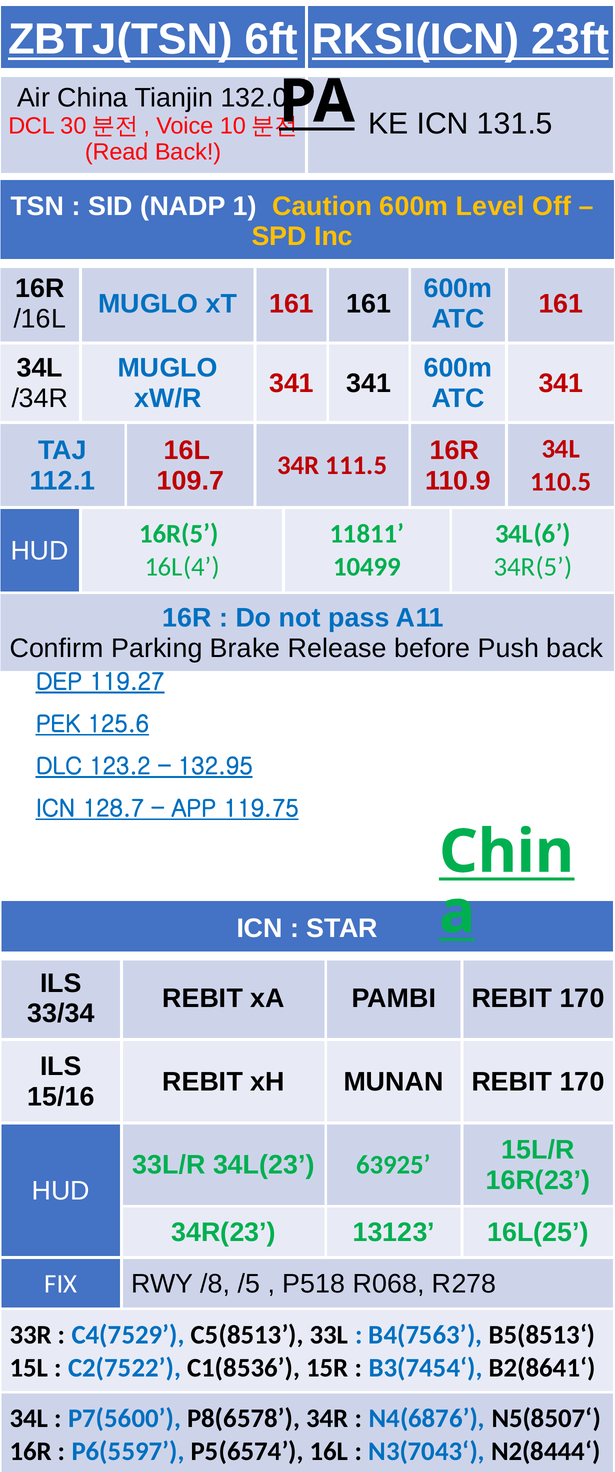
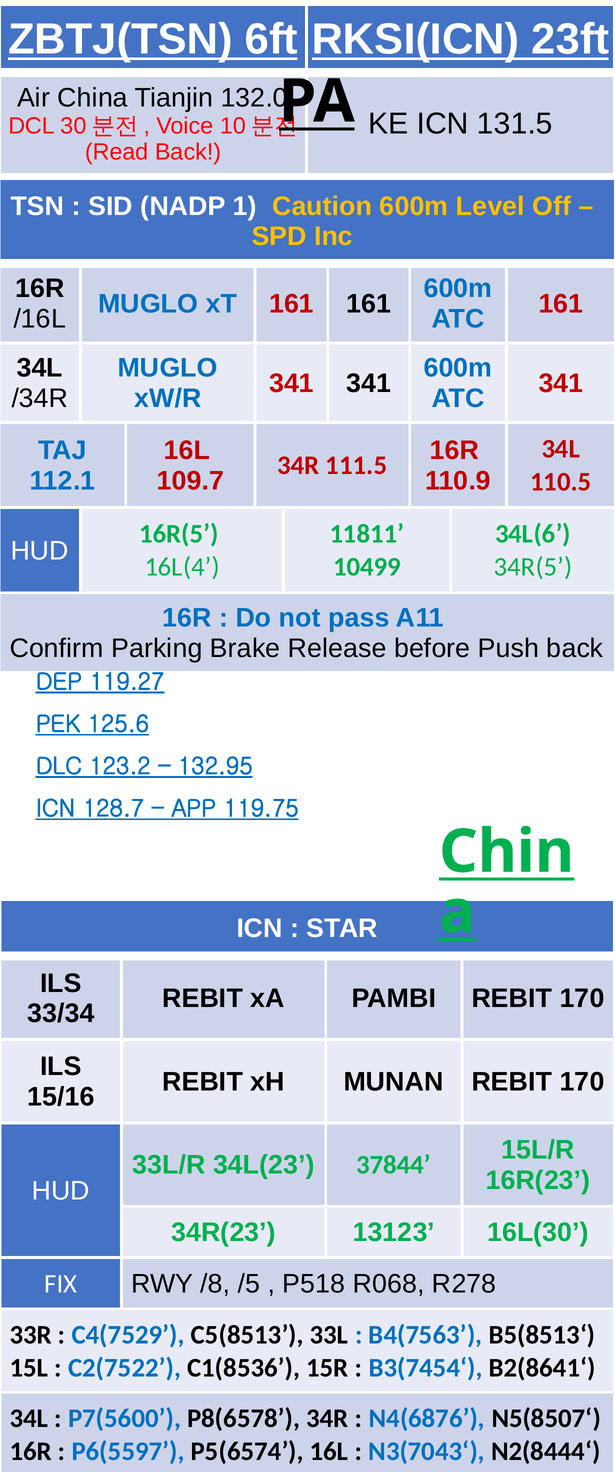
63925: 63925 -> 37844 (393, 1165)
16L(25: 16L(25 -> 16L(30 (538, 1232)
